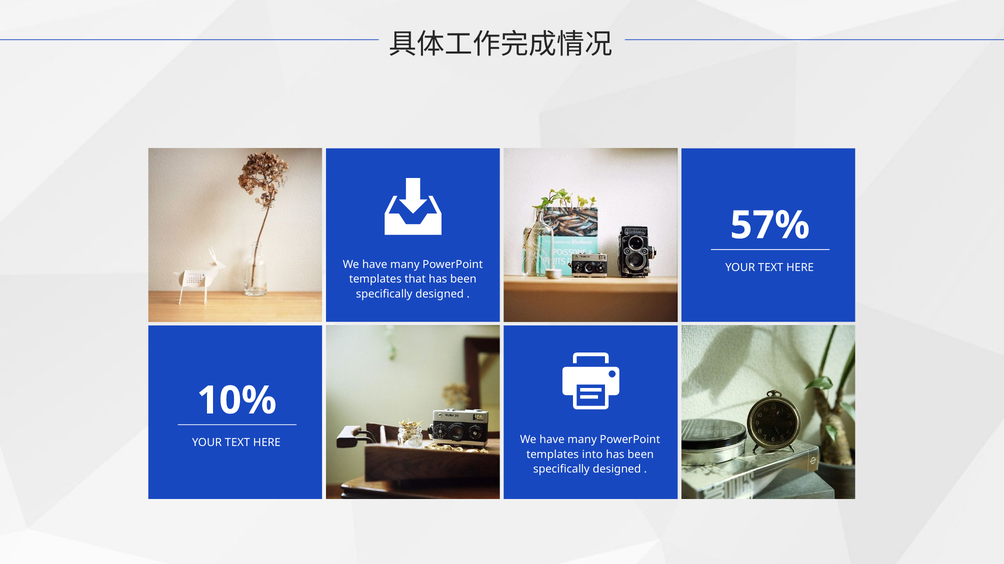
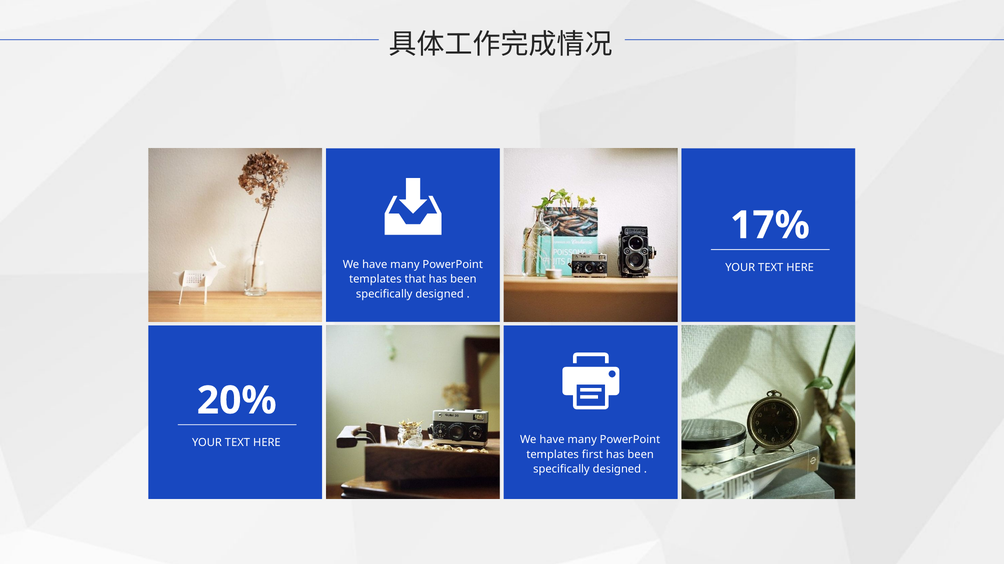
57%: 57% -> 17% (770, 226)
10%: 10% -> 20% (237, 401)
into: into -> first (592, 455)
